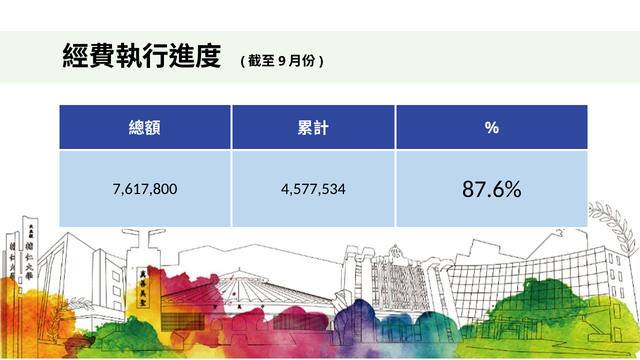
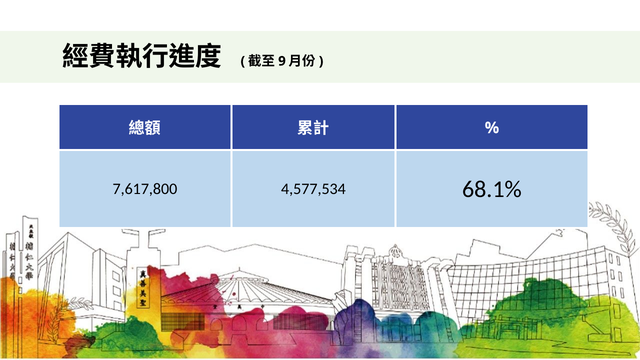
87.6%: 87.6% -> 68.1% (492, 189)
